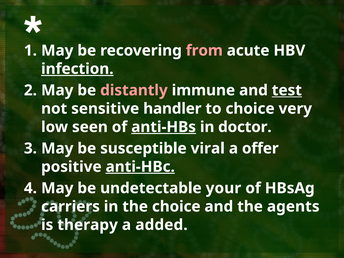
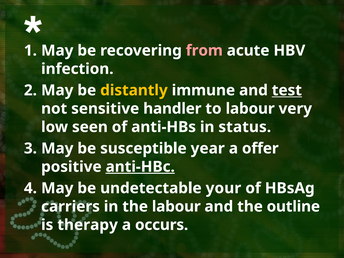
infection underline: present -> none (77, 69)
distantly colour: pink -> yellow (134, 90)
to choice: choice -> labour (250, 109)
anti-HBs underline: present -> none (164, 127)
doctor: doctor -> status (245, 127)
viral: viral -> year (208, 148)
the choice: choice -> labour (176, 207)
agents: agents -> outline (293, 207)
added: added -> occurs (162, 225)
